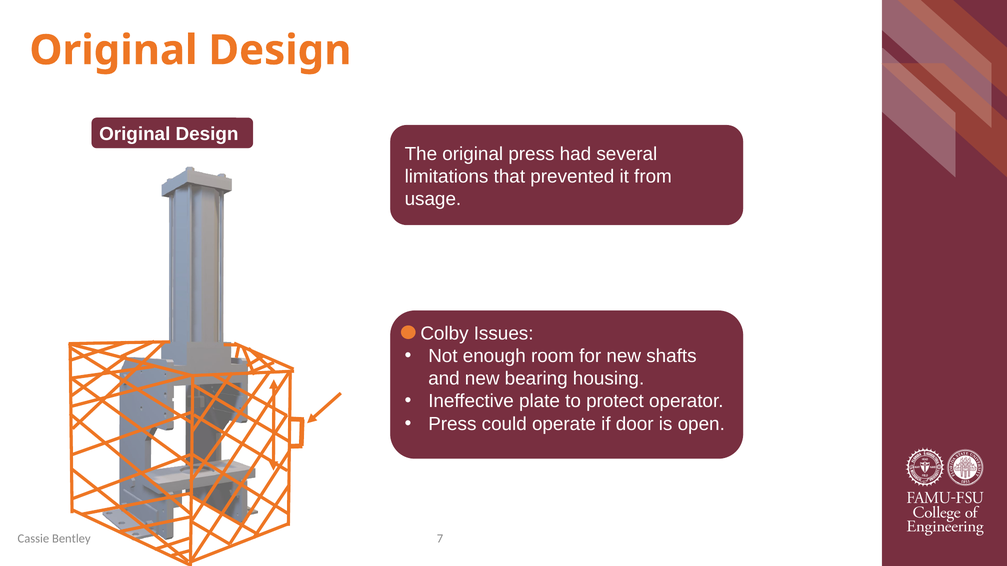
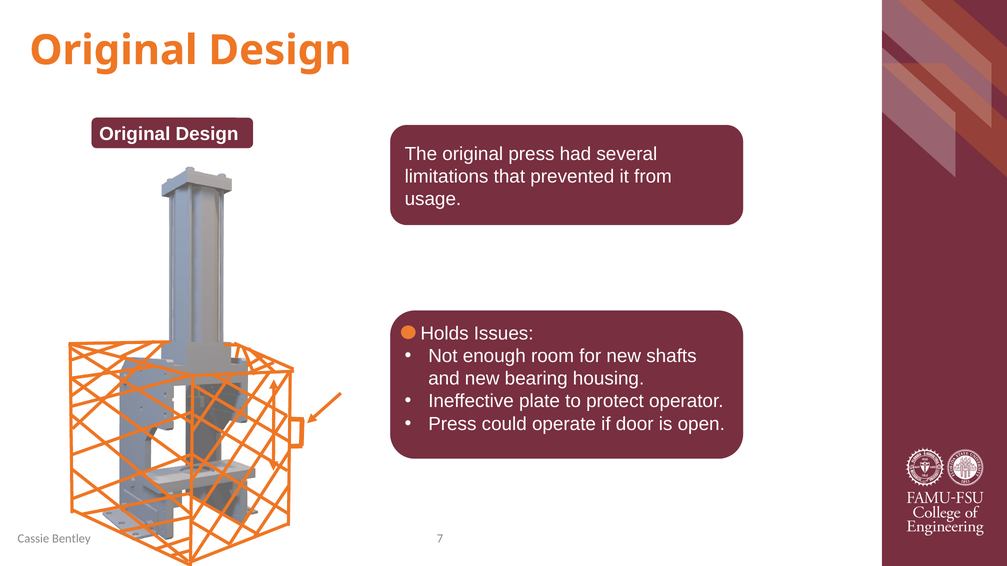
Colby: Colby -> Holds (444, 334)
